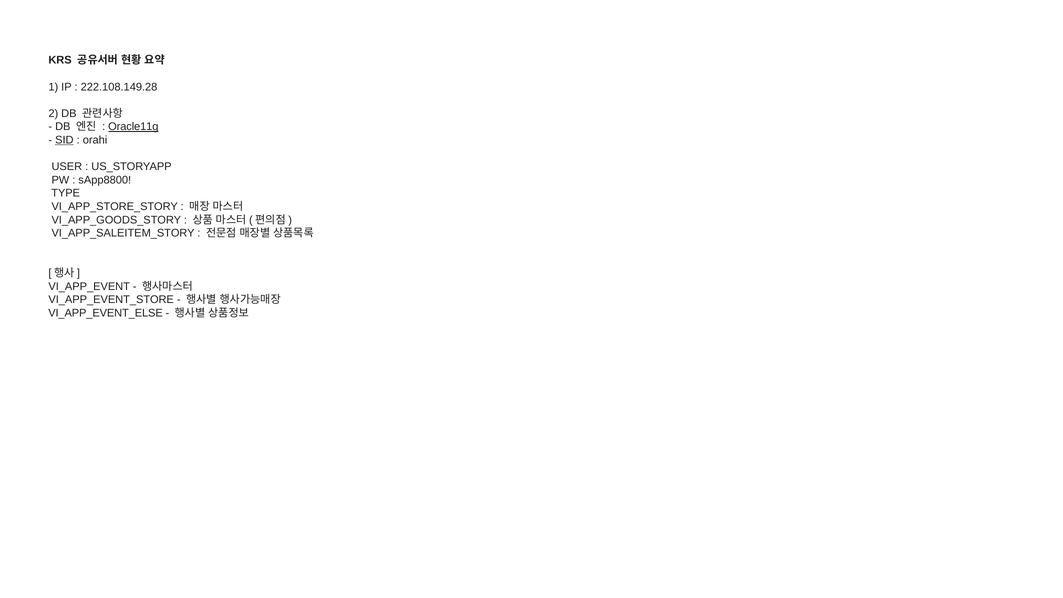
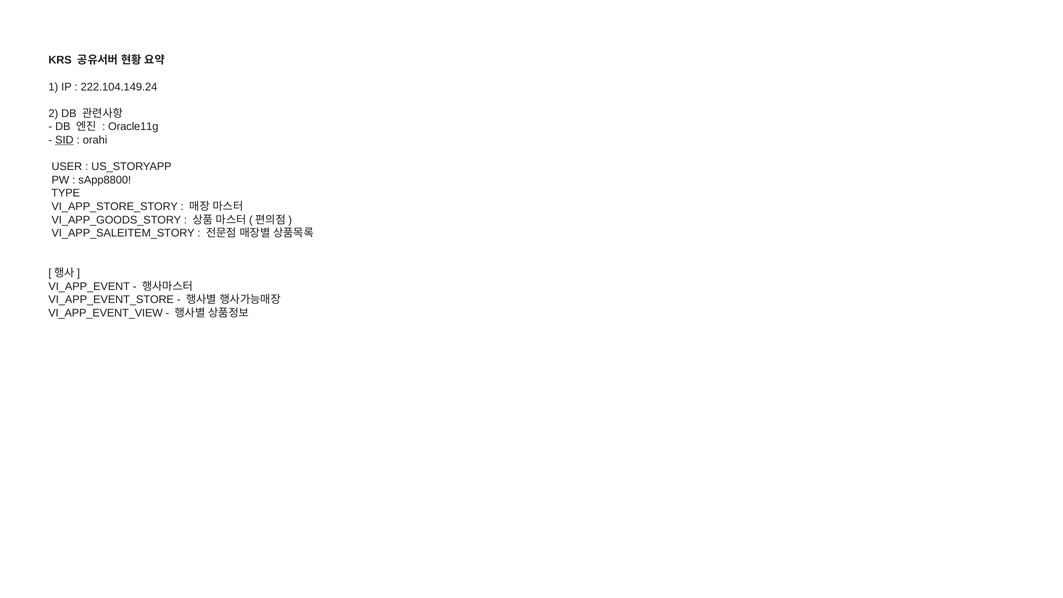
222.108.149.28: 222.108.149.28 -> 222.104.149.24 (119, 87)
Oracle11g underline: present -> none (133, 127)
VI_APP_EVENT_ELSE: VI_APP_EVENT_ELSE -> VI_APP_EVENT_VIEW (106, 313)
